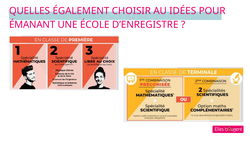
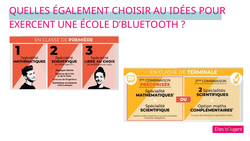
ÉMANANT: ÉMANANT -> EXERCENT (32, 25)
D’ENREGISTRE: D’ENREGISTRE -> D’BLUETOOTH (145, 25)
